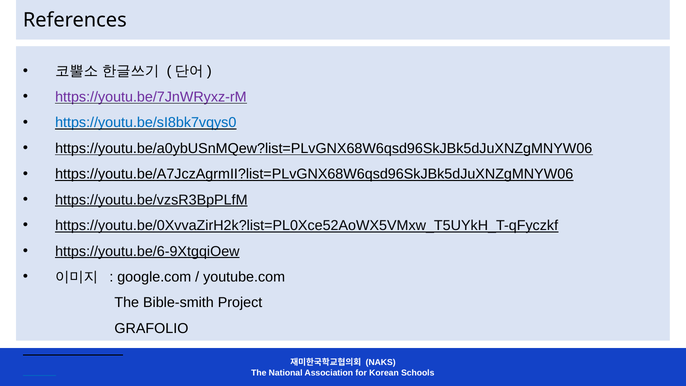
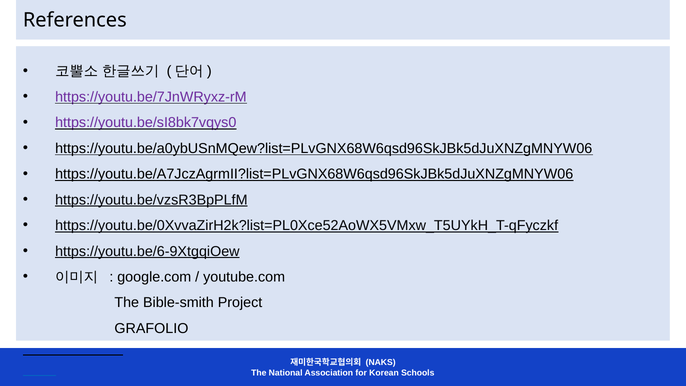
https://youtu.be/sI8bk7vqys0 colour: blue -> purple (146, 123)
